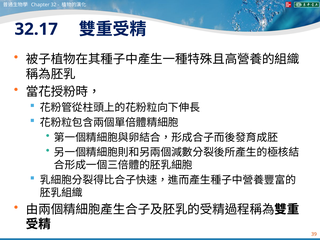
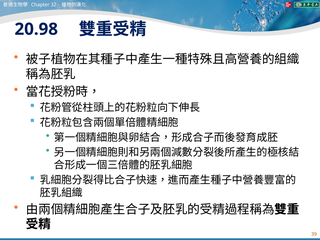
32.17: 32.17 -> 20.98 (36, 29)
